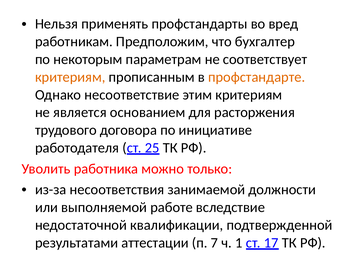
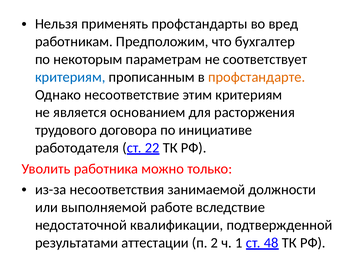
критериям colour: orange -> blue (70, 77)
25: 25 -> 22 (152, 147)
7: 7 -> 2 (214, 242)
17: 17 -> 48 (271, 242)
